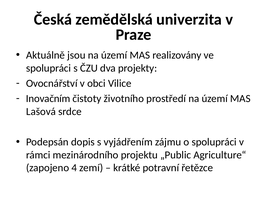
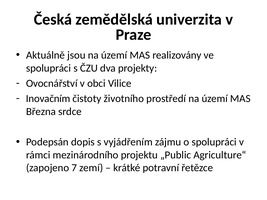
Lašová: Lašová -> Března (41, 112)
4: 4 -> 7 (74, 168)
